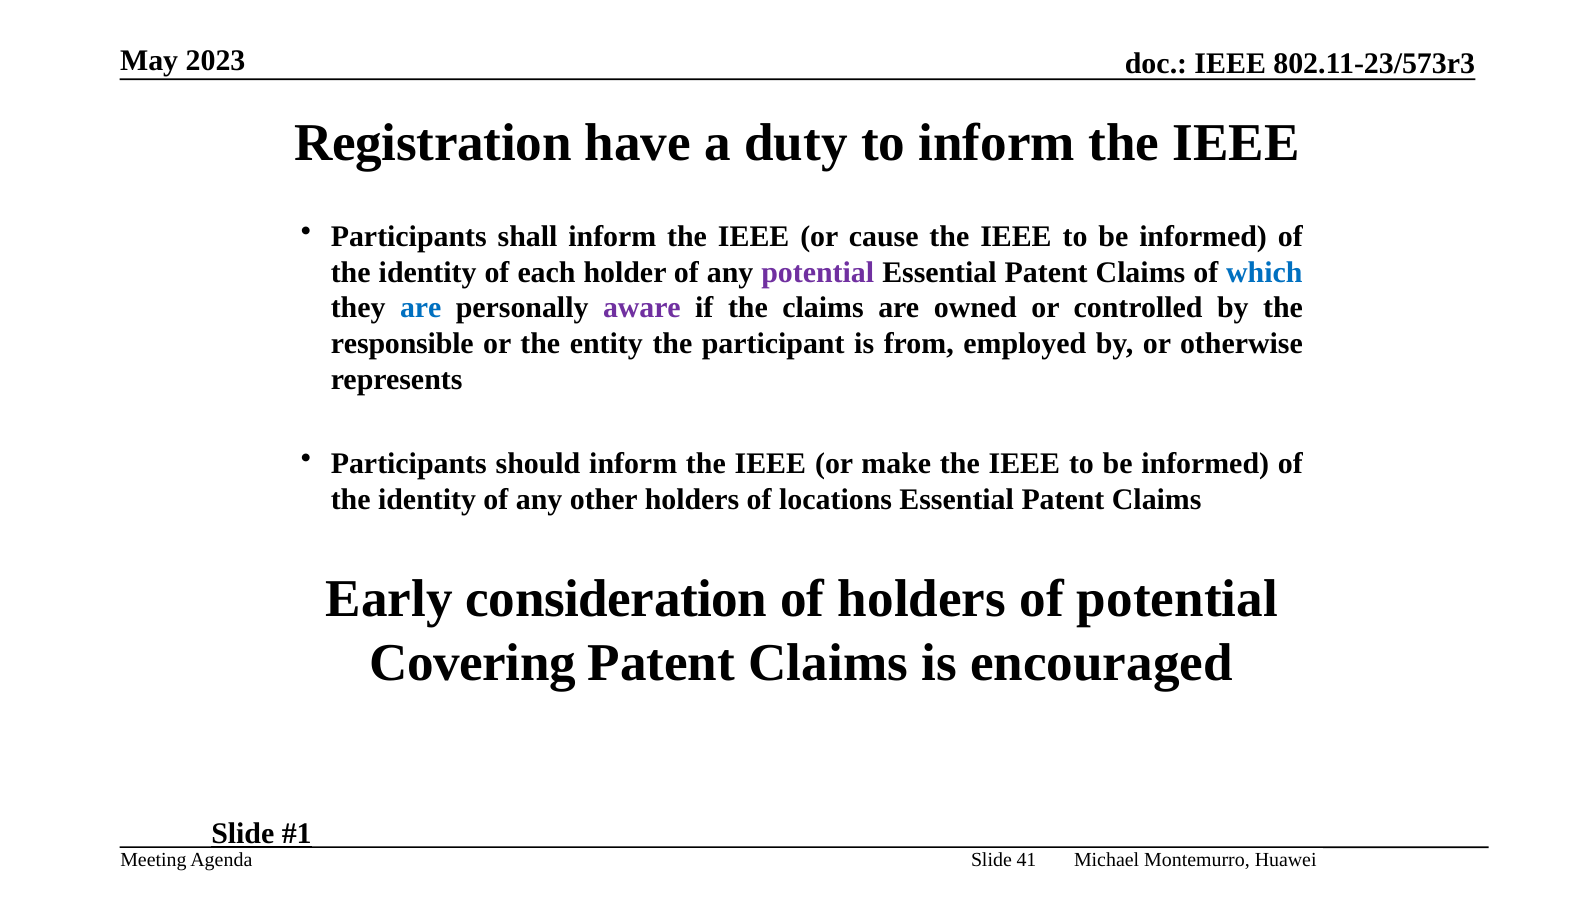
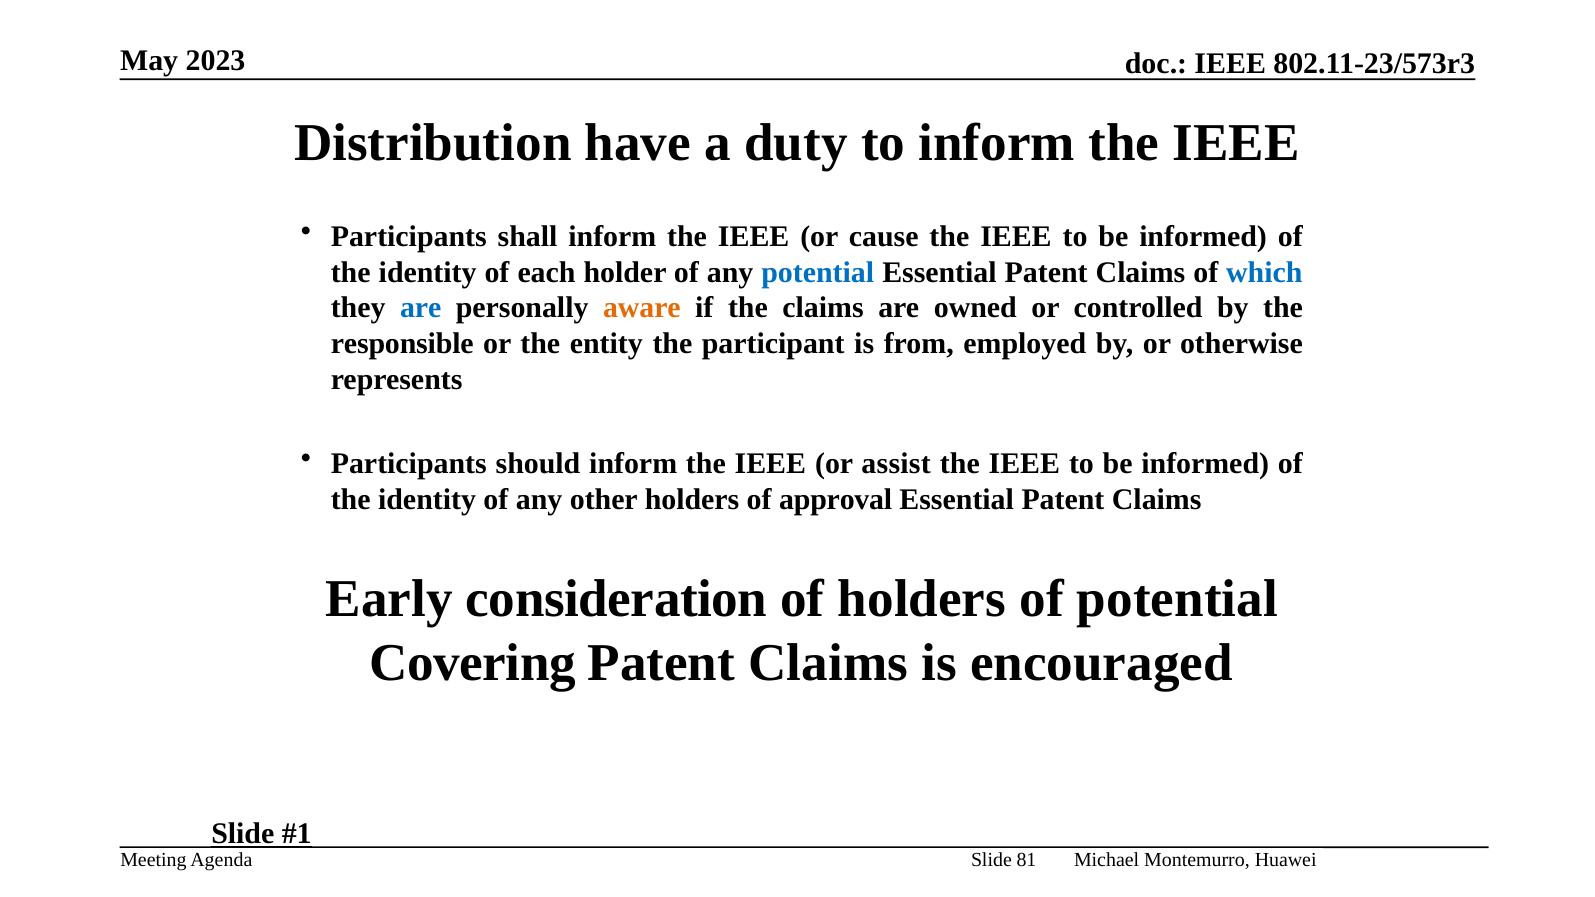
Registration: Registration -> Distribution (433, 143)
potential colour: purple -> blue (818, 272)
aware colour: purple -> orange (642, 308)
make: make -> assist (896, 464)
locations: locations -> approval (836, 500)
41: 41 -> 81 (1027, 860)
